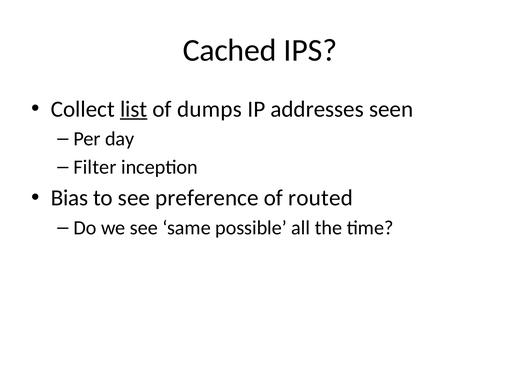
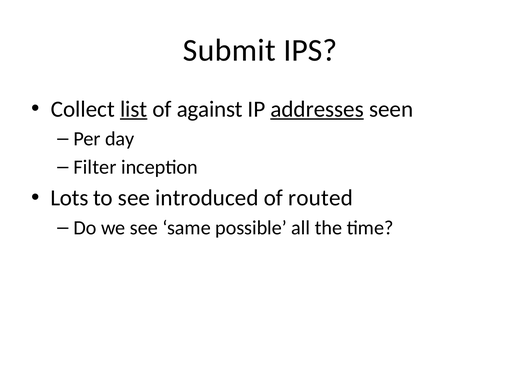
Cached: Cached -> Submit (229, 50)
dumps: dumps -> against (210, 109)
addresses underline: none -> present (317, 109)
Bias: Bias -> Lots (69, 198)
preference: preference -> introduced (207, 198)
